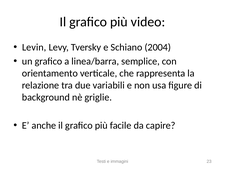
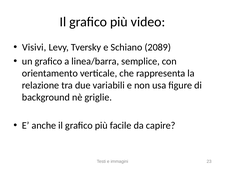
Levin: Levin -> Visivi (34, 47)
2004: 2004 -> 2089 (158, 47)
